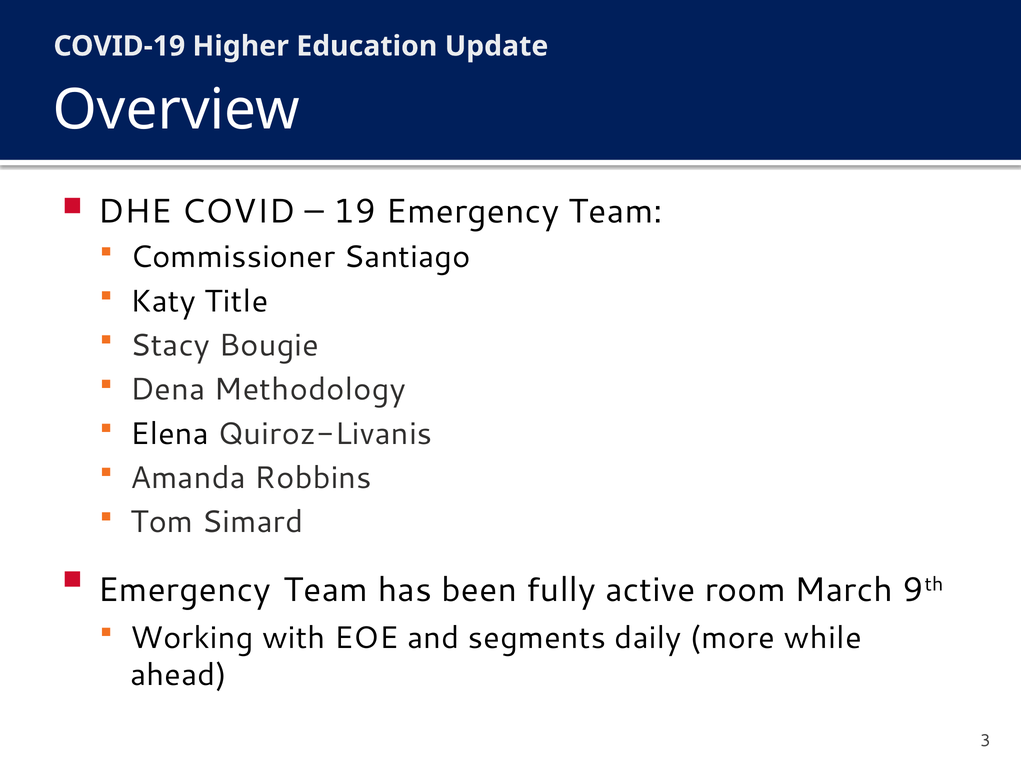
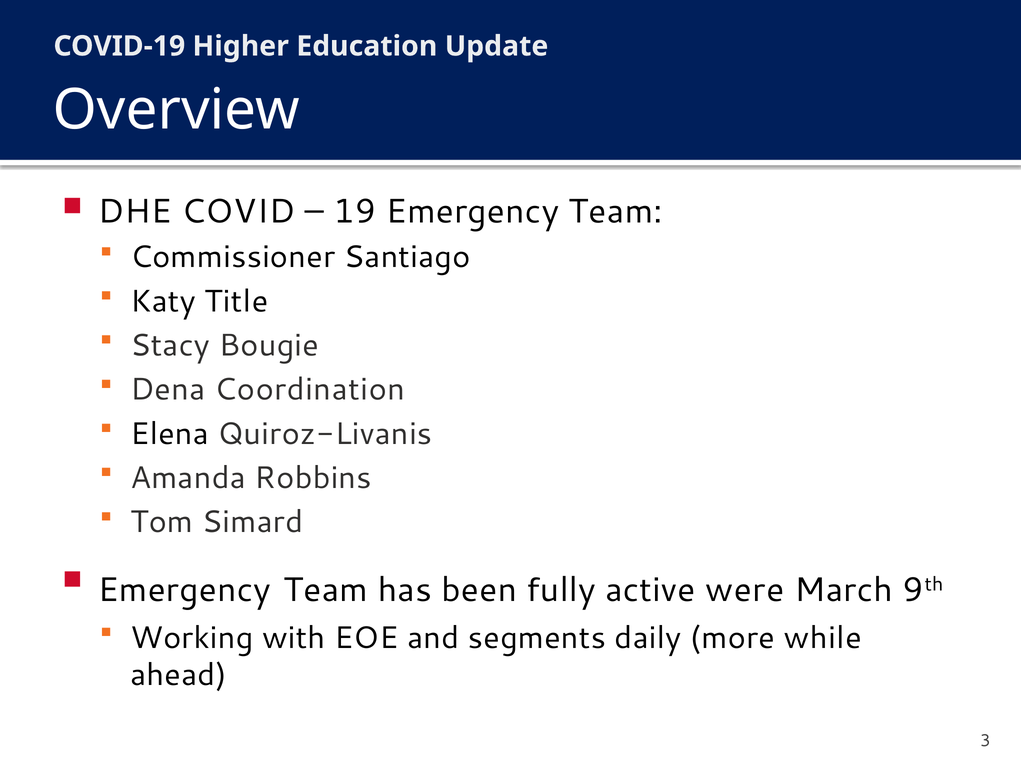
Methodology: Methodology -> Coordination (310, 390)
room: room -> were (745, 590)
